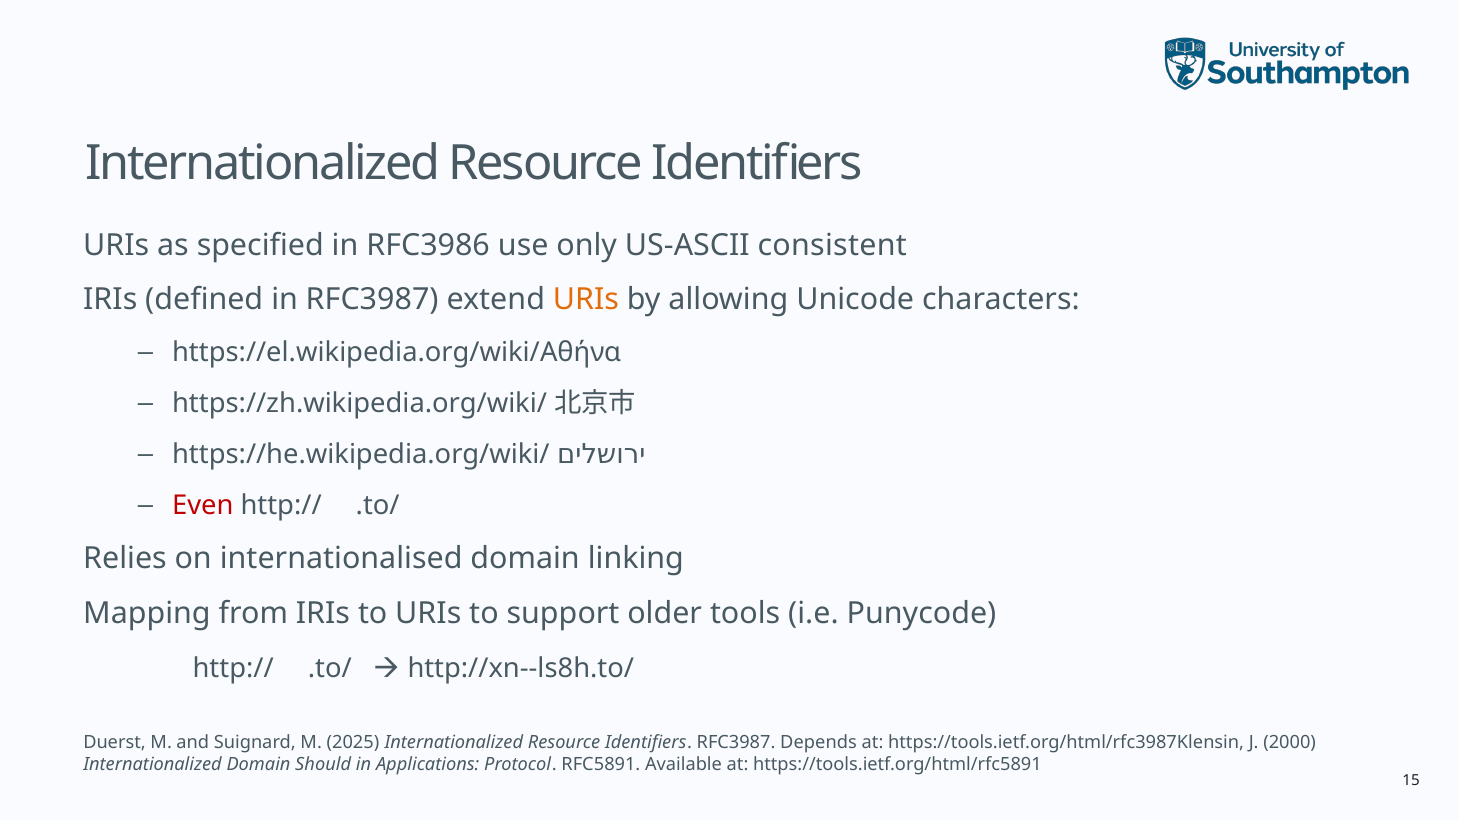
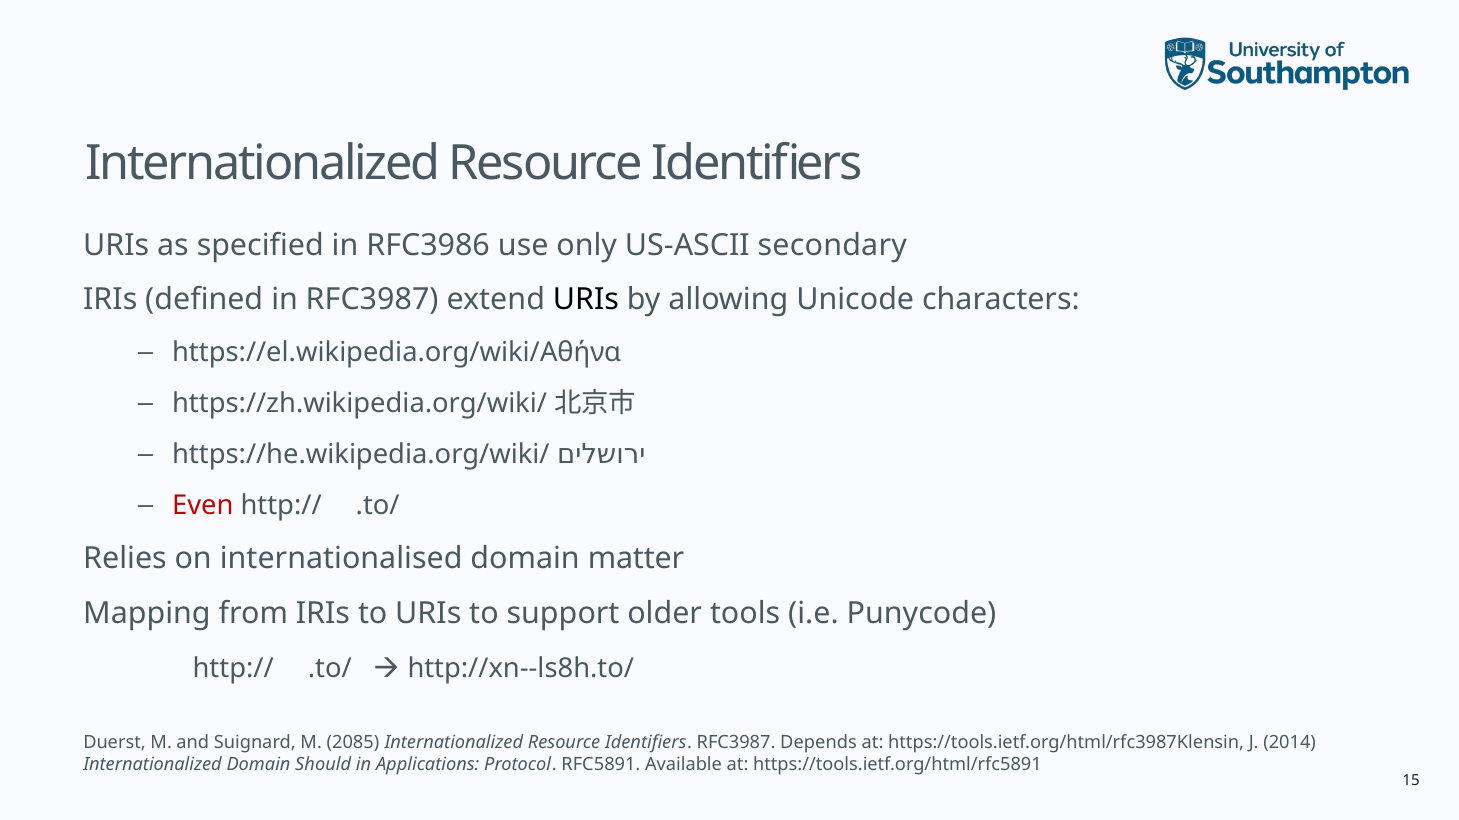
consistent: consistent -> secondary (832, 245)
URIs colour: orange -> black (586, 300)
linking: linking -> matter (636, 559)
2025: 2025 -> 2085 (353, 743)
2000: 2000 -> 2014 (1290, 743)
